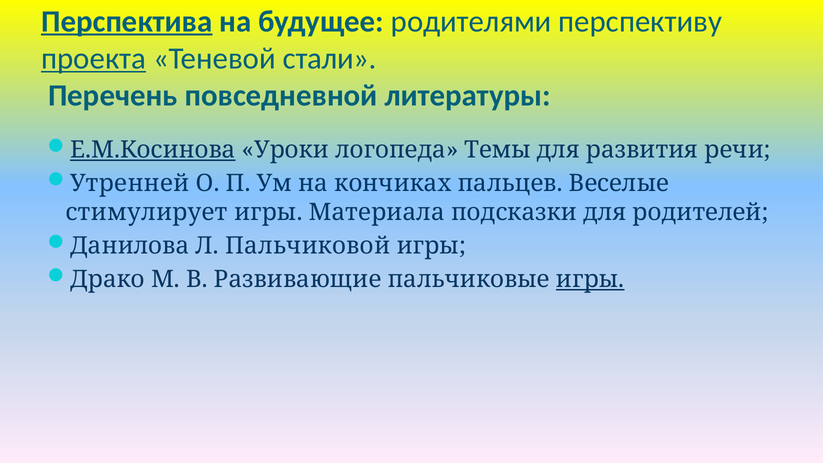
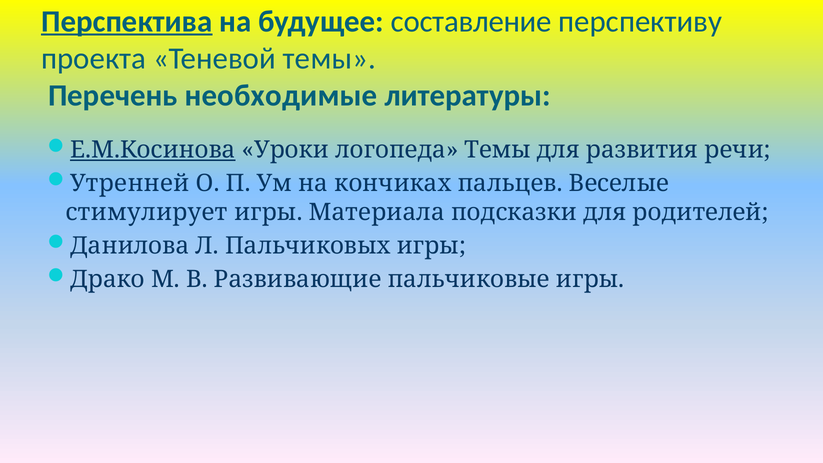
родителями: родителями -> составление (471, 21)
проекта underline: present -> none (94, 58)
Теневой стали: стали -> темы (329, 58)
повседневной: повседневной -> необходимые (281, 95)
Пальчиковой: Пальчиковой -> Пальчиковых (308, 246)
игры underline: present -> none (590, 280)
